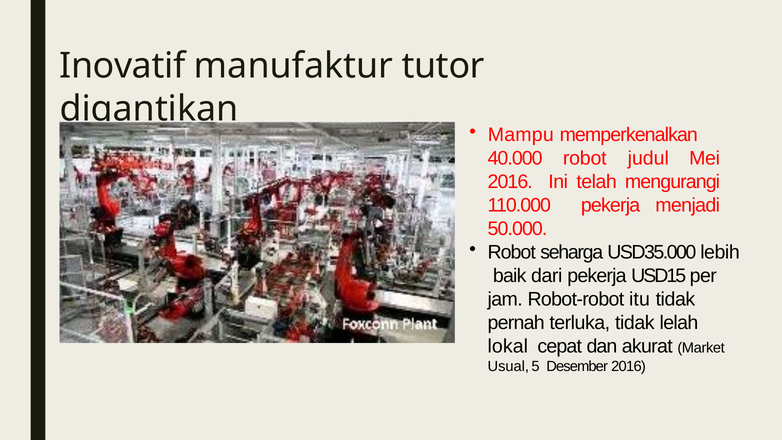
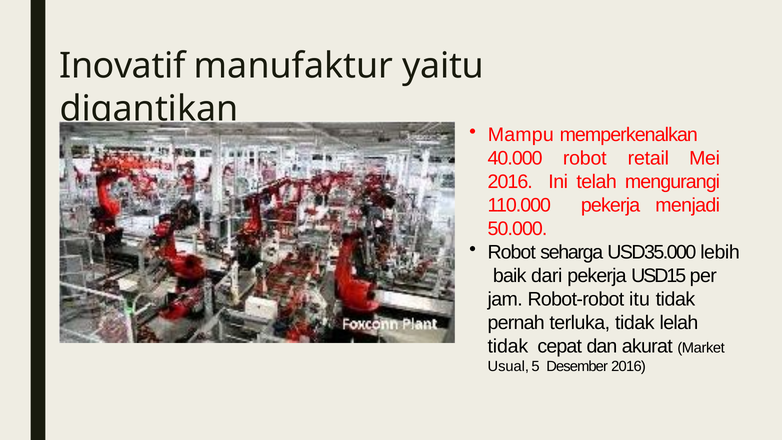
tutor: tutor -> yaitu (443, 66)
judul: judul -> retail (648, 158)
lokal: lokal -> tidak (508, 346)
